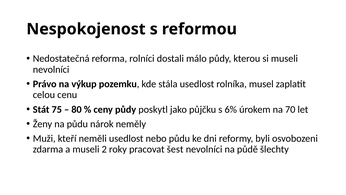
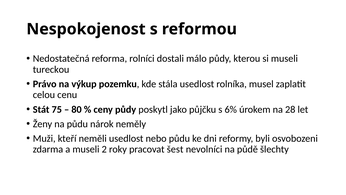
nevolníci: nevolníci -> tureckou (51, 69)
70: 70 -> 28 (290, 109)
